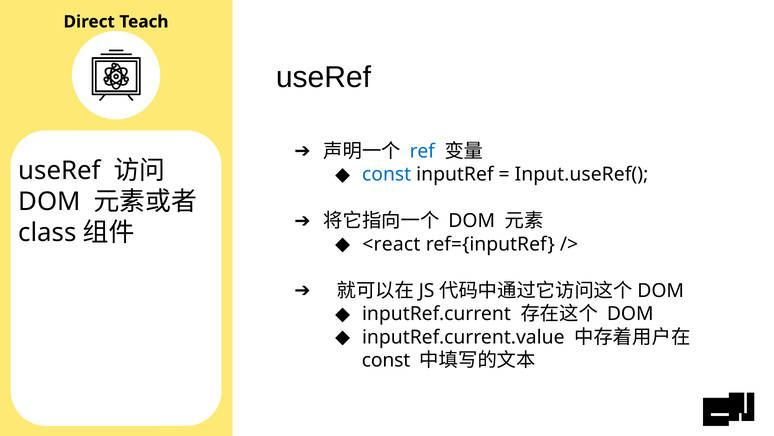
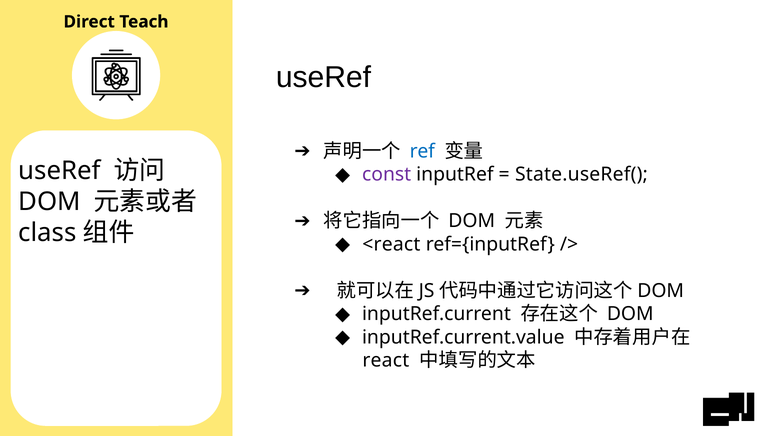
const colour: blue -> purple (387, 174)
Input.useRef(: Input.useRef( -> State.useRef( (581, 174)
const: const -> react (386, 360)
